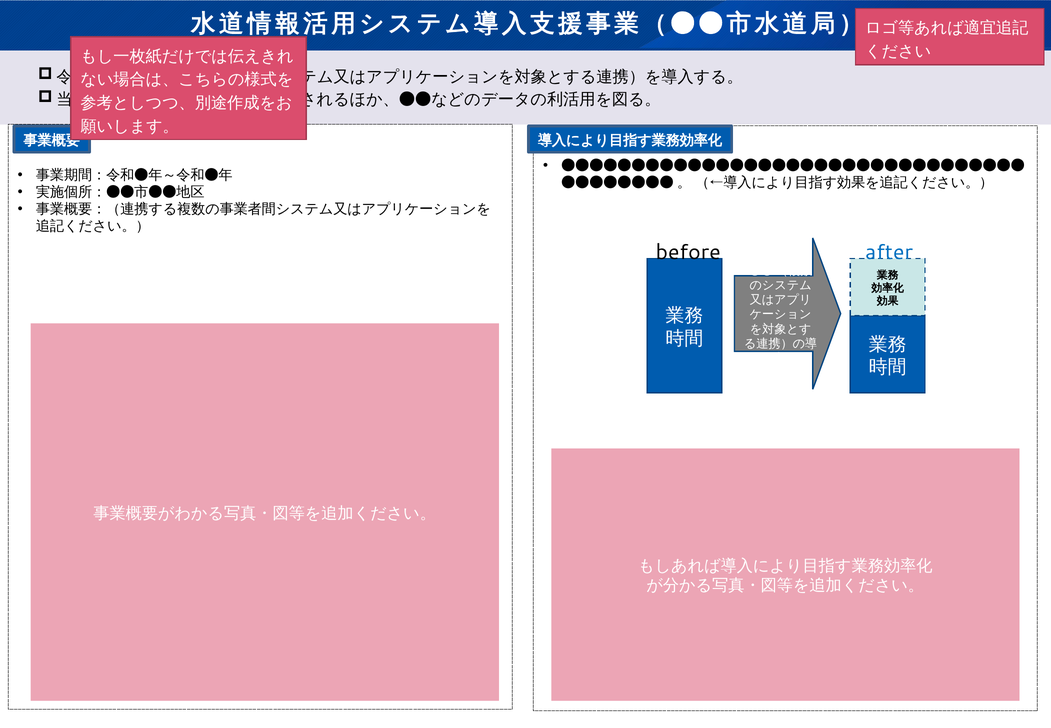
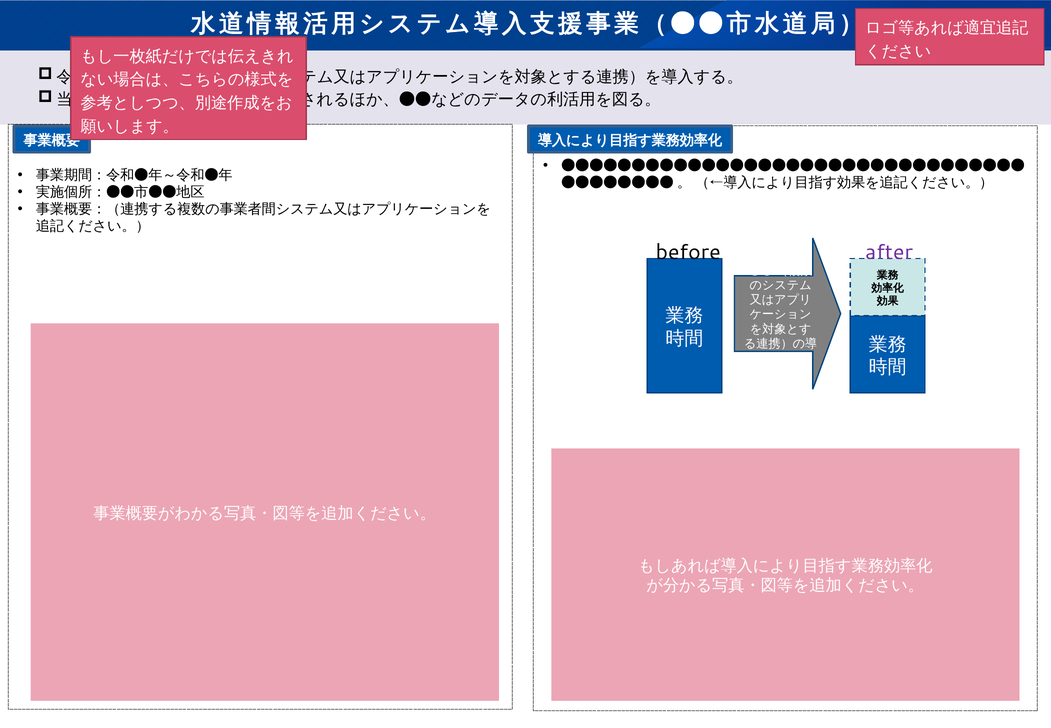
after colour: blue -> purple (889, 252)
